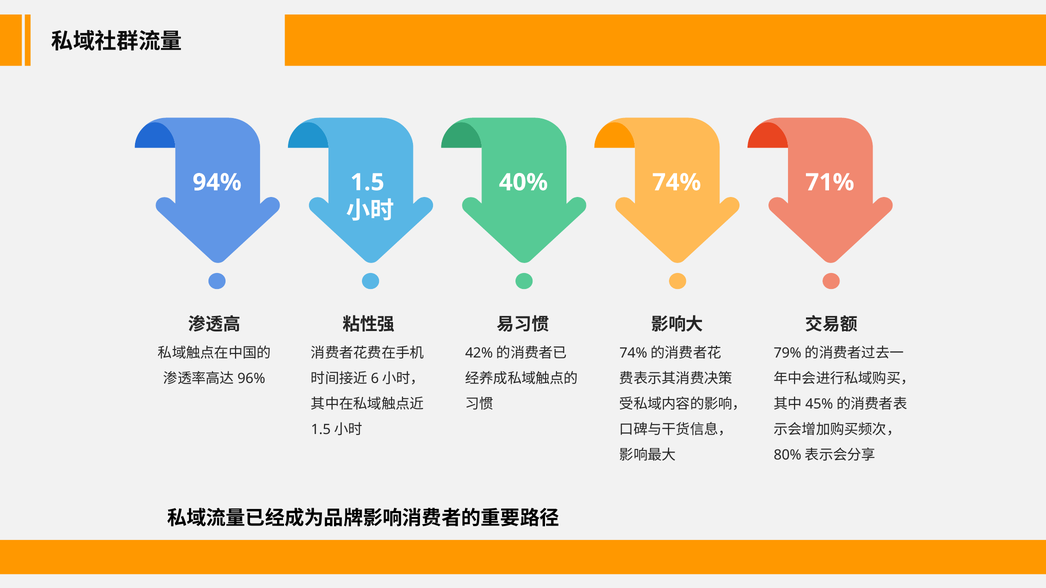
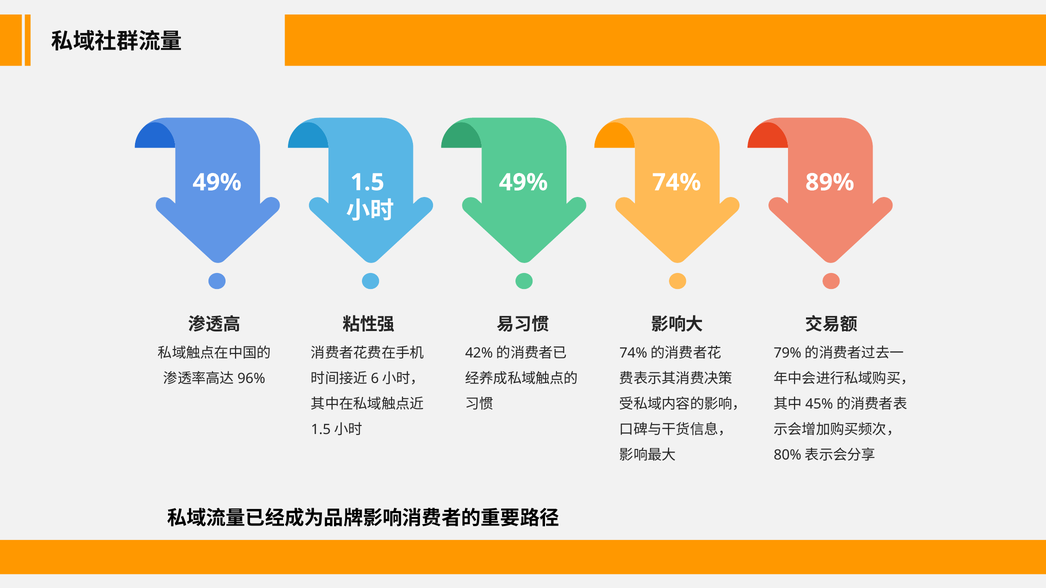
94%: 94% -> 49% (217, 182)
40%: 40% -> 49% (523, 182)
71%: 71% -> 89% (830, 182)
